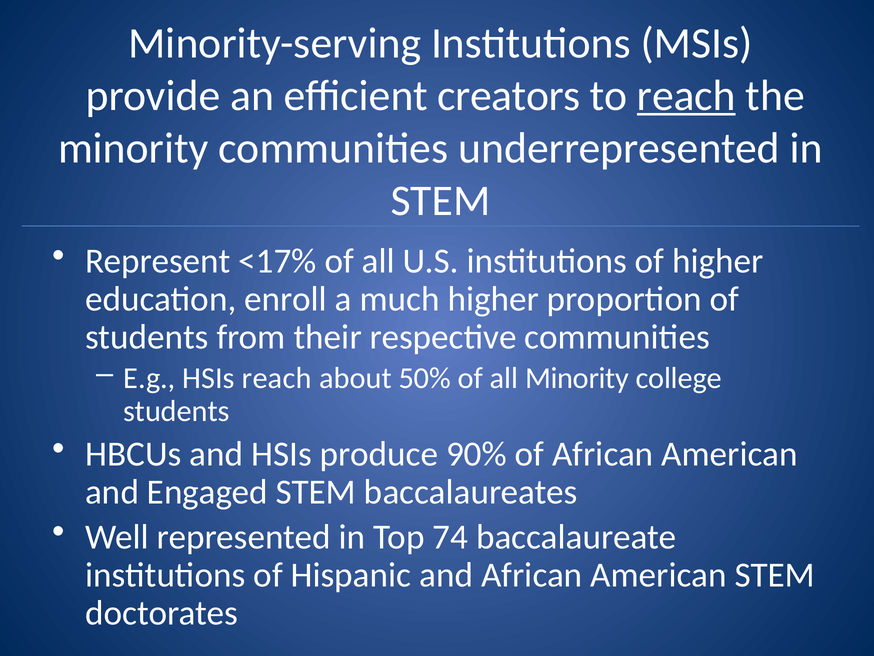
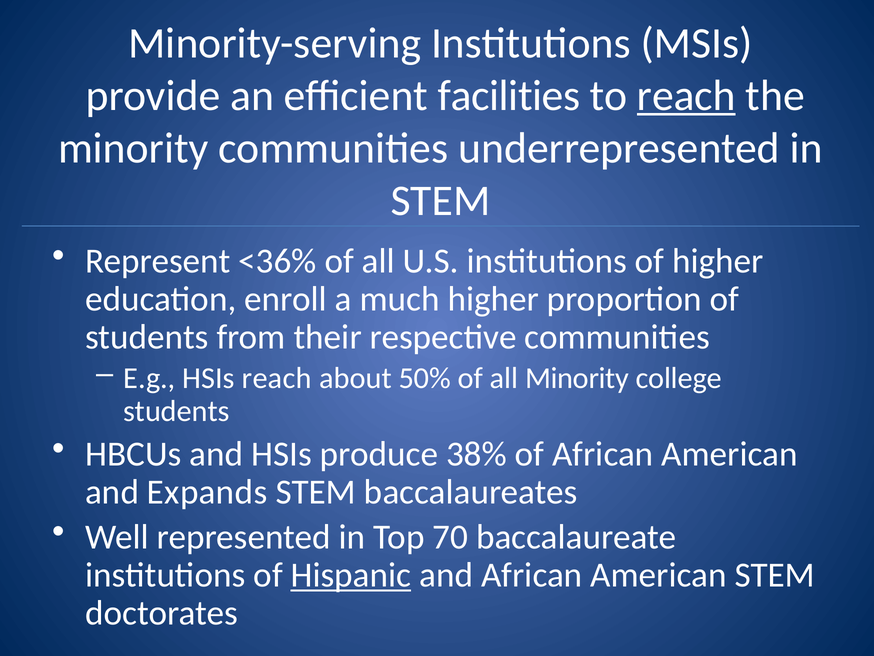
creators: creators -> facilities (509, 96)
<17%: <17% -> <36% (277, 261)
90%: 90% -> 38% (476, 454)
Engaged: Engaged -> Expands (207, 492)
74: 74 -> 70 (450, 537)
Hispanic underline: none -> present (351, 575)
